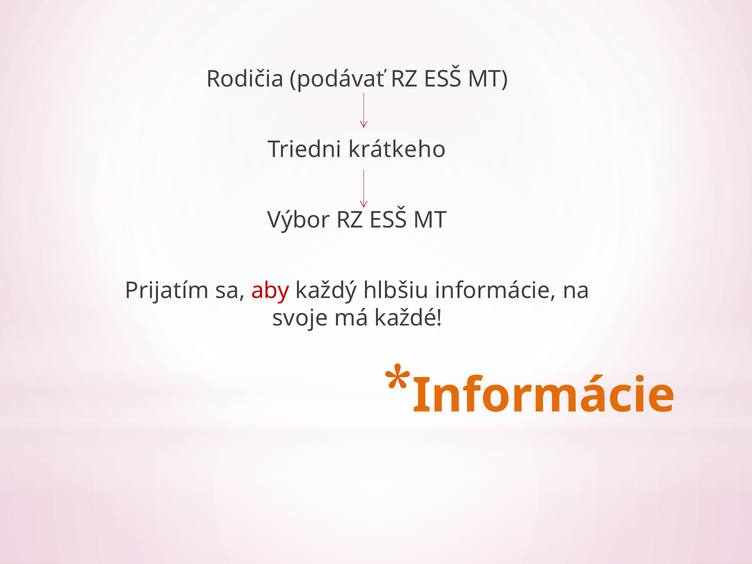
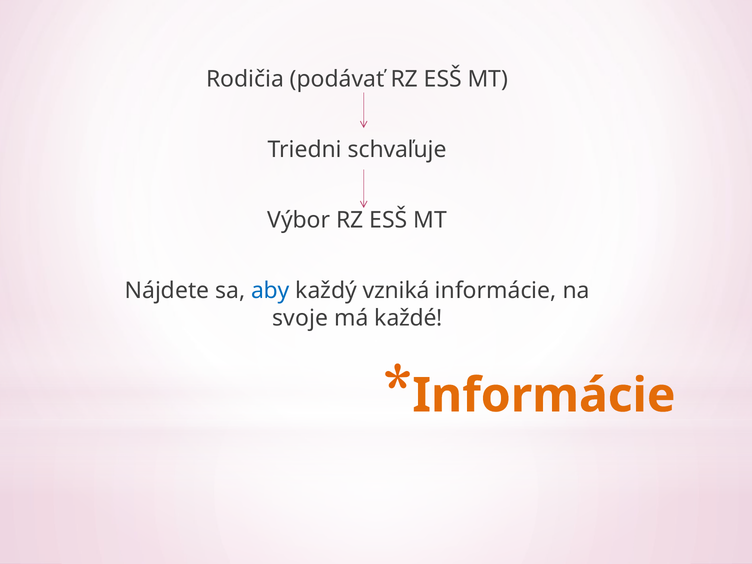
krátkeho: krátkeho -> schvaľuje (397, 150)
Prijatím: Prijatím -> Nájdete (167, 291)
aby colour: red -> blue (270, 291)
hlbšiu: hlbšiu -> vzniká (396, 291)
